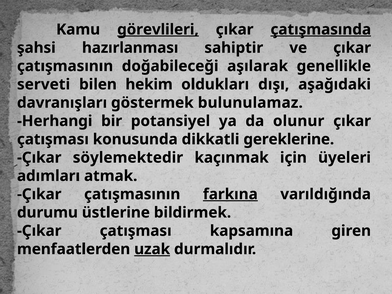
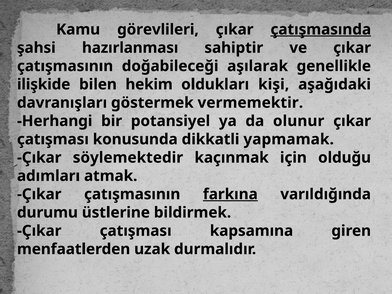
görevlileri underline: present -> none (158, 29)
serveti: serveti -> ilişkide (44, 84)
dışı: dışı -> kişi (274, 84)
bulunulamaz: bulunulamaz -> vermemektir (250, 103)
gereklerine: gereklerine -> yapmamak (289, 139)
üyeleri: üyeleri -> olduğu (345, 158)
uzak underline: present -> none (152, 249)
